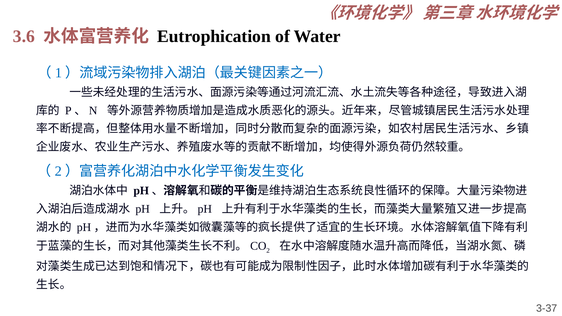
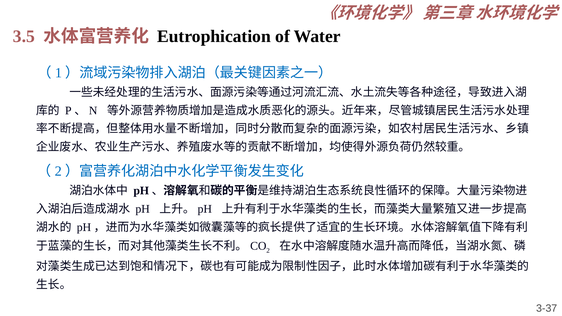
3.6: 3.6 -> 3.5 (24, 36)
